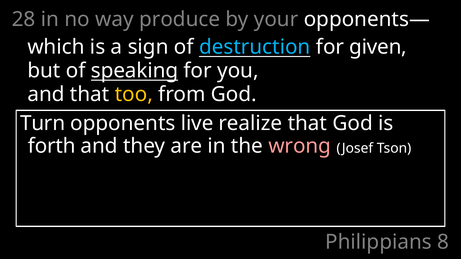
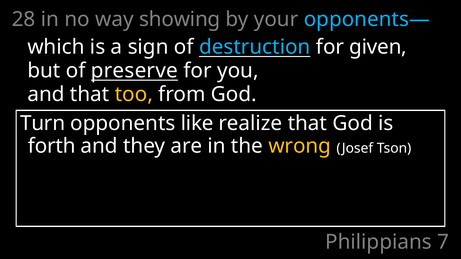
produce: produce -> showing (180, 19)
opponents— colour: white -> light blue (367, 19)
speaking: speaking -> preserve (134, 71)
live: live -> like (197, 124)
wrong colour: pink -> yellow (300, 146)
8: 8 -> 7 (443, 242)
